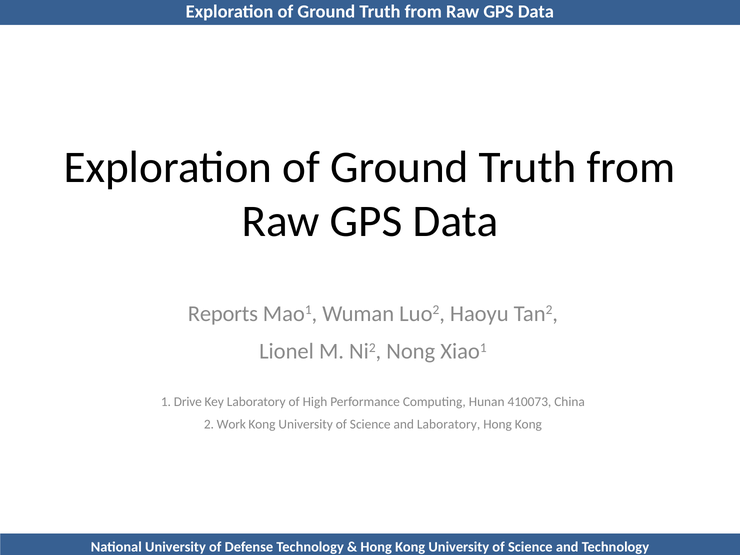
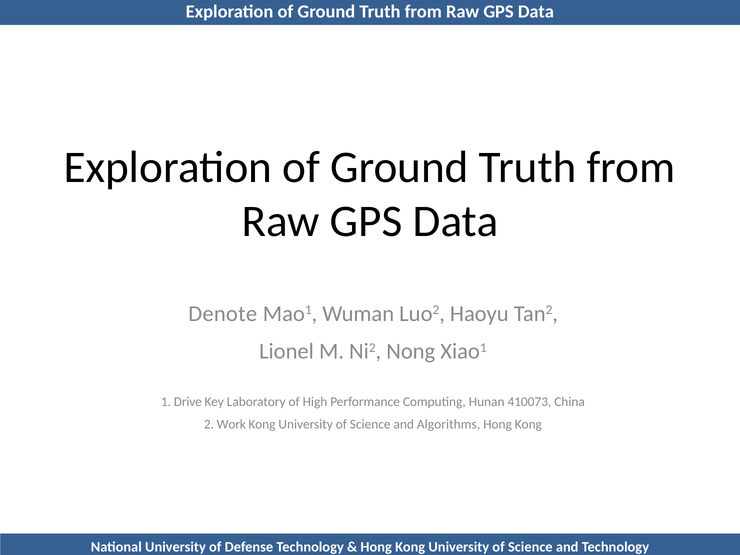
Reports: Reports -> Denote (223, 314)
and Laboratory: Laboratory -> Algorithms (449, 424)
